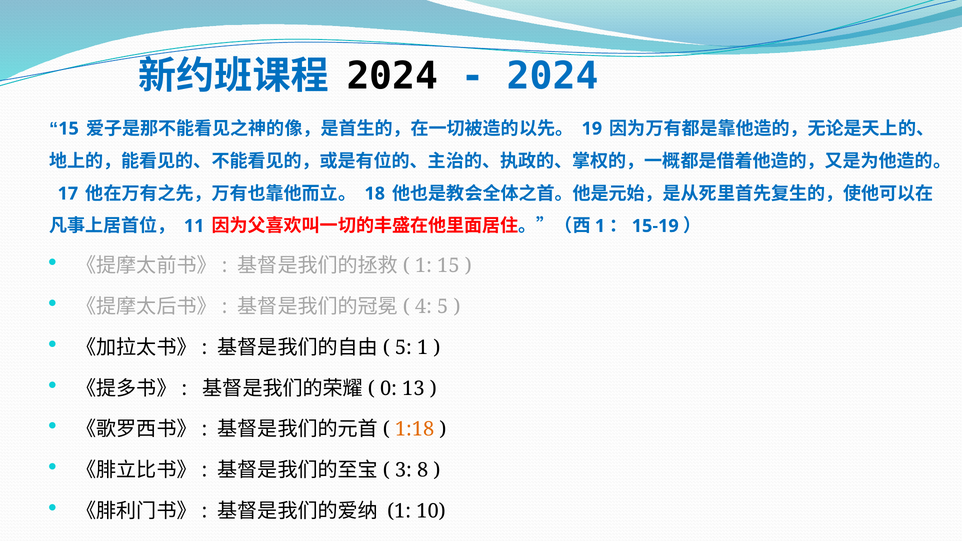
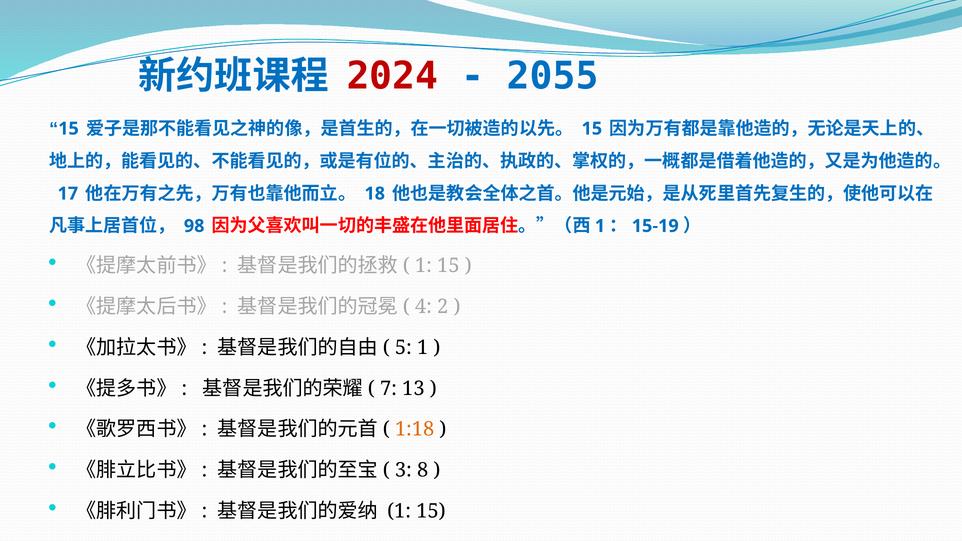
2024 colour: black -> red (392, 76)
2024: 2024 -> 2055 (553, 76)
19: 19 -> 15 (592, 129)
11: 11 -> 98 (194, 226)
4 5: 5 -> 2 (443, 307)
0: 0 -> 7 (388, 388)
10: 10 -> 15 (431, 511)
